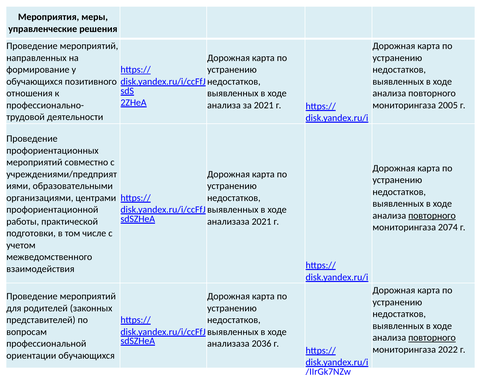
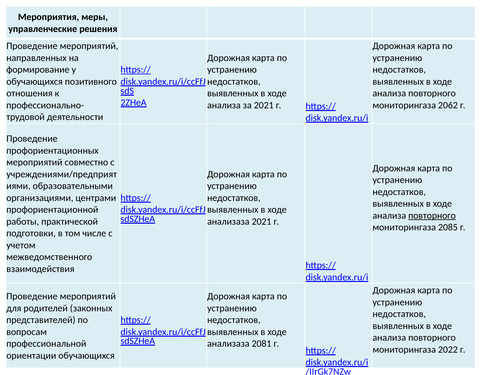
2005: 2005 -> 2062 (448, 105)
2074: 2074 -> 2085 (448, 227)
повторного underline: present -> none (432, 338)
2036: 2036 -> 2081 (262, 344)
